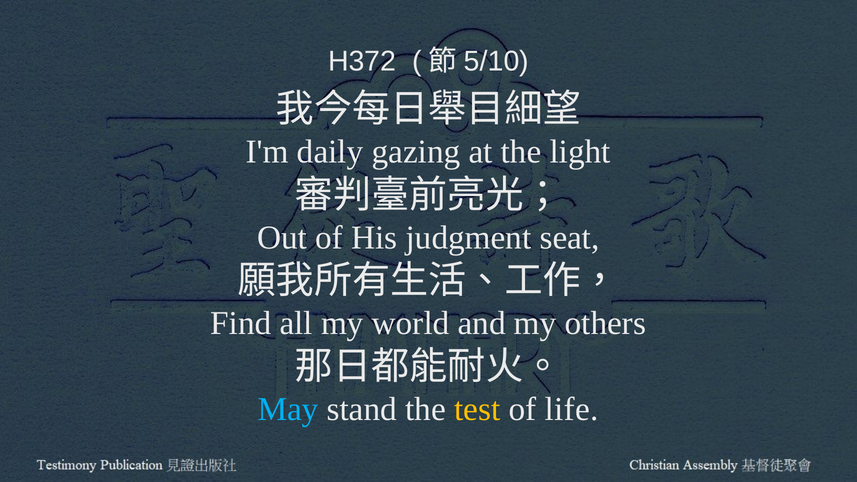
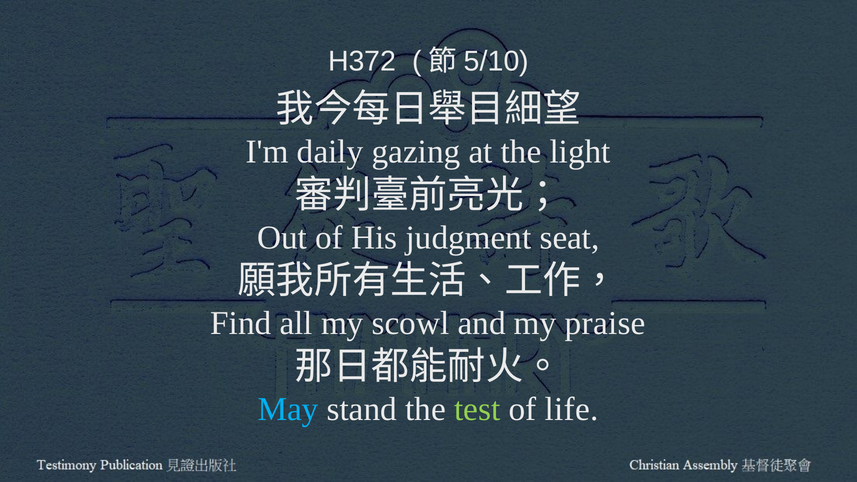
world: world -> scowl (411, 323)
others: others -> praise (605, 323)
test colour: yellow -> light green (477, 409)
